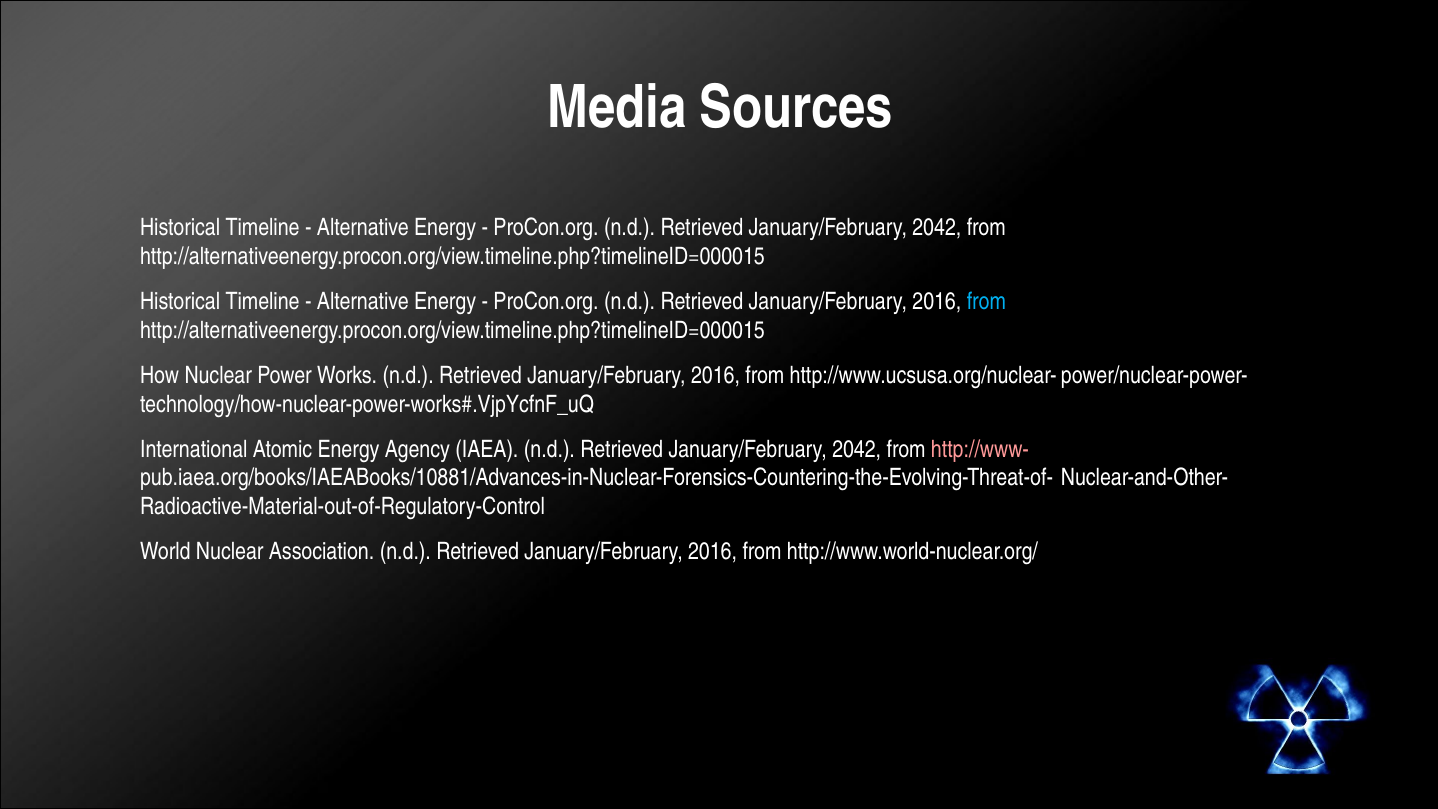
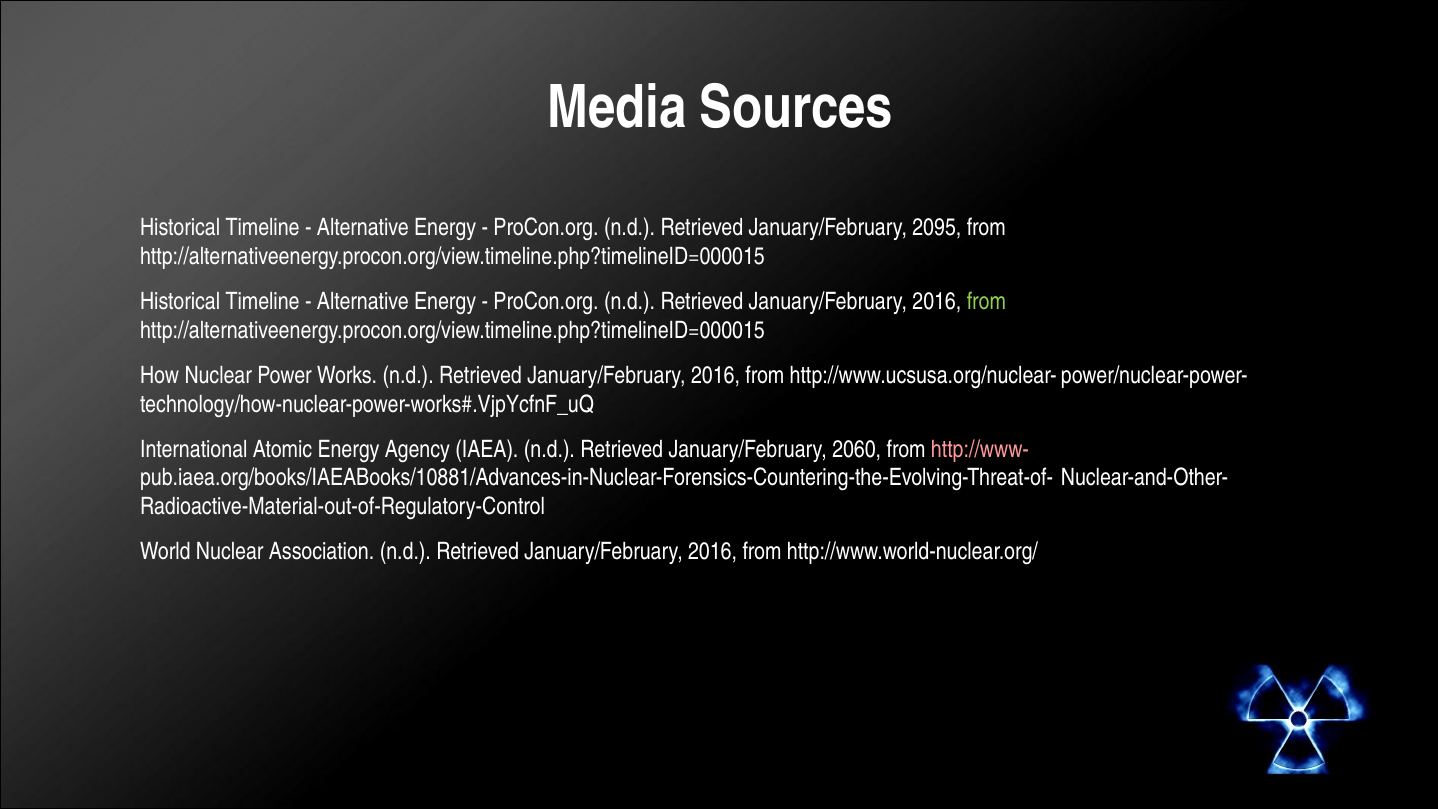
2042: 2042 -> 2095 (937, 228)
from colour: light blue -> light green (986, 302)
2042: 2042 -> 2060 (857, 449)
